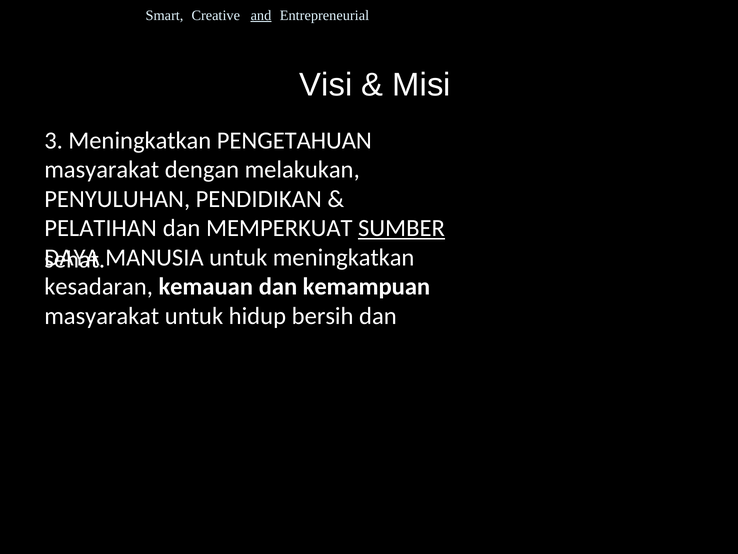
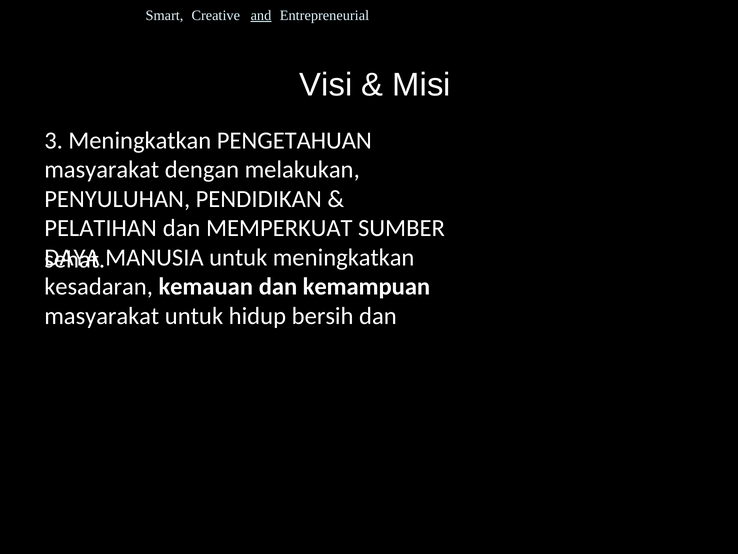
SUMBER underline: present -> none (401, 228)
